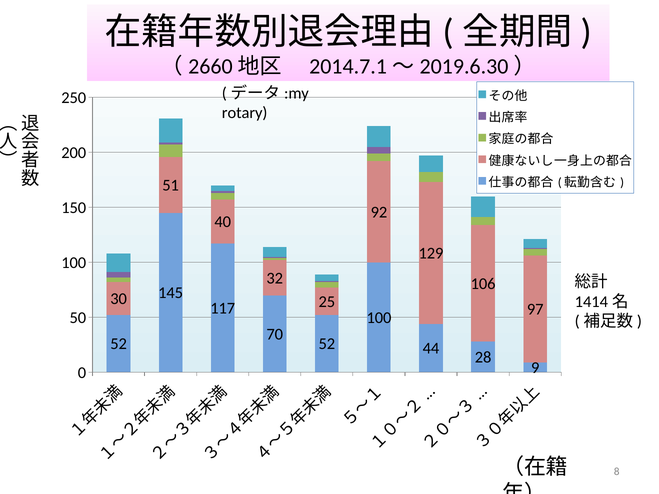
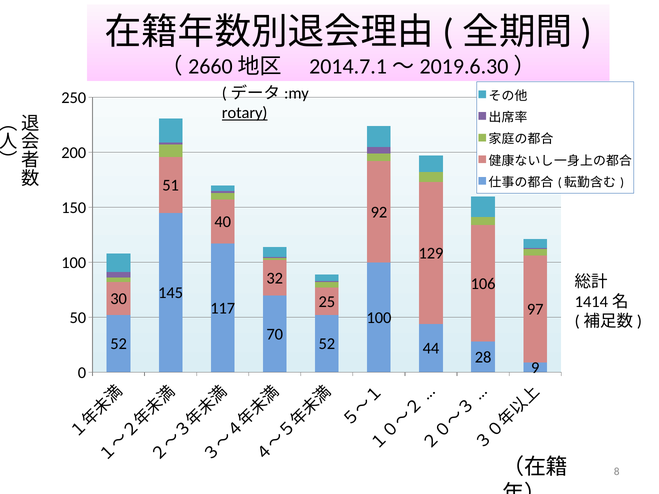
rotary underline: none -> present (245, 113)
